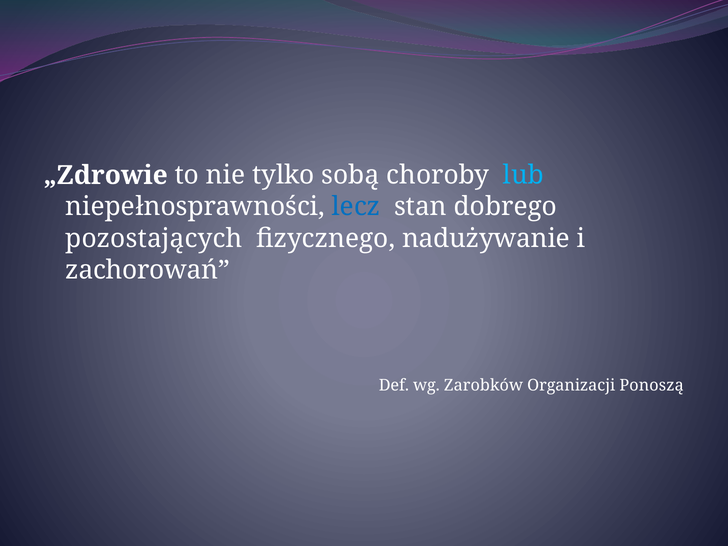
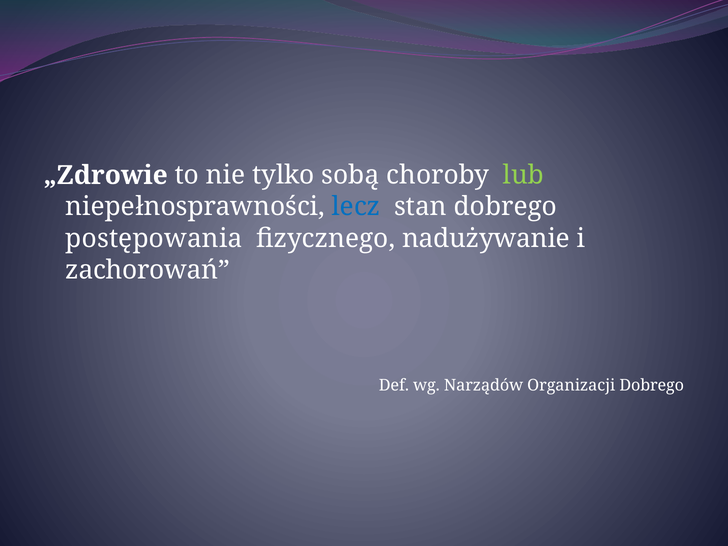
lub colour: light blue -> light green (523, 175)
pozostających: pozostających -> postępowania (154, 238)
Zarobków: Zarobków -> Narządów (484, 386)
Organizacji Ponoszą: Ponoszą -> Dobrego (652, 386)
